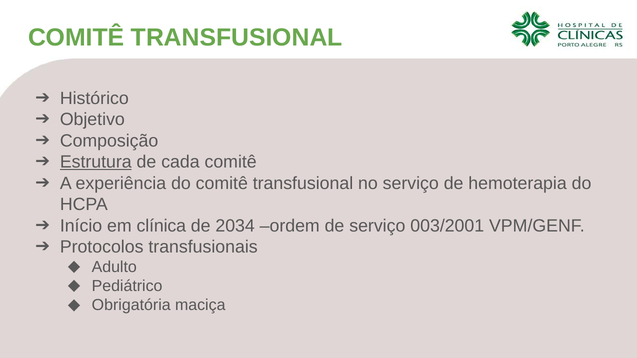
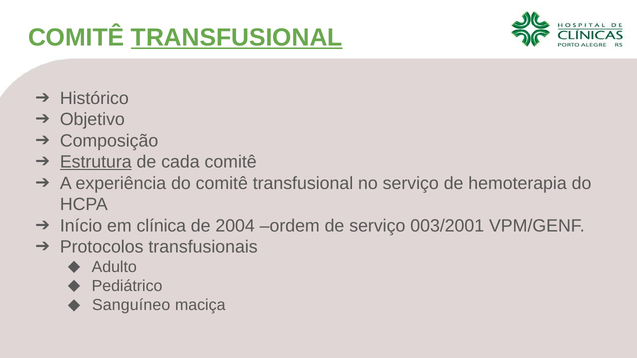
TRANSFUSIONAL underline: none -> present (237, 38)
2034: 2034 -> 2004 (235, 226)
Obrigatória: Obrigatória -> Sanguíneo (131, 305)
